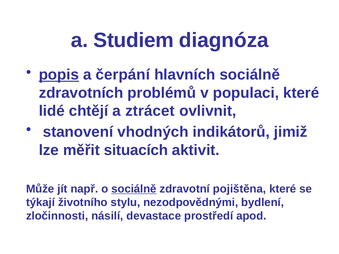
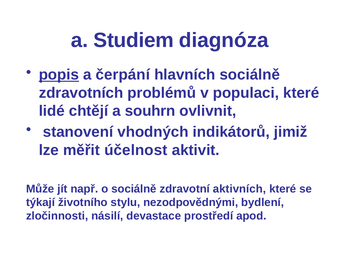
ztrácet: ztrácet -> souhrn (150, 111)
situacích: situacích -> účelnost (136, 150)
sociálně underline: present -> none (134, 189)
pojištěna: pojištěna -> aktivních (239, 189)
